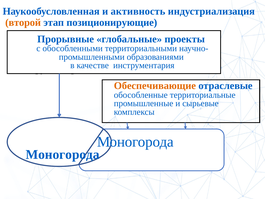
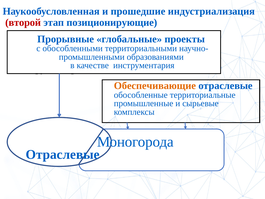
активность: активность -> прошедшие (138, 11)
второй colour: orange -> red (23, 22)
Моногорода: Моногорода -> Отраслевые (63, 154)
